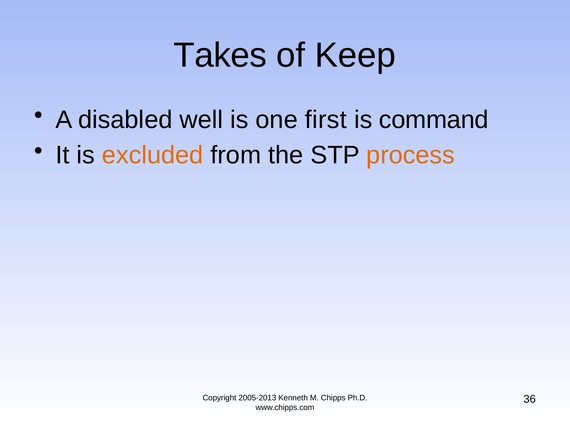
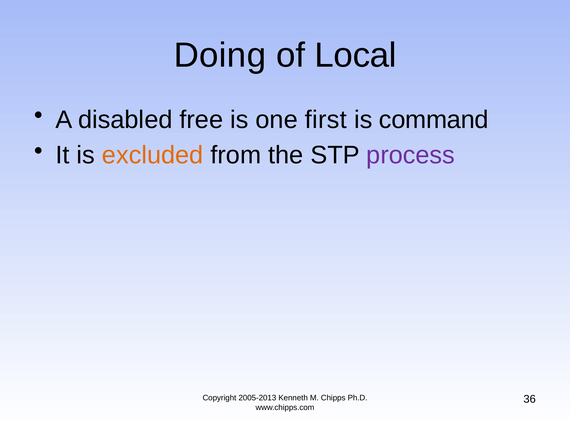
Takes: Takes -> Doing (220, 55)
Keep: Keep -> Local (356, 55)
well: well -> free (201, 120)
process colour: orange -> purple (411, 155)
